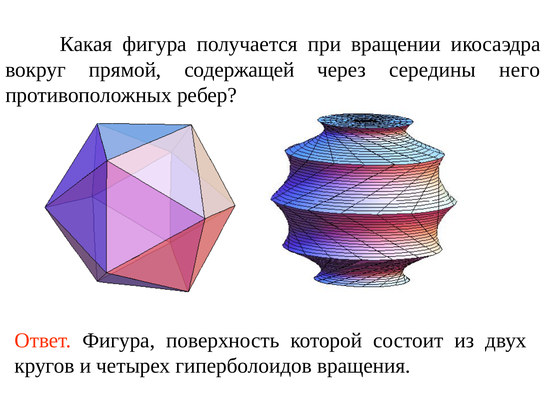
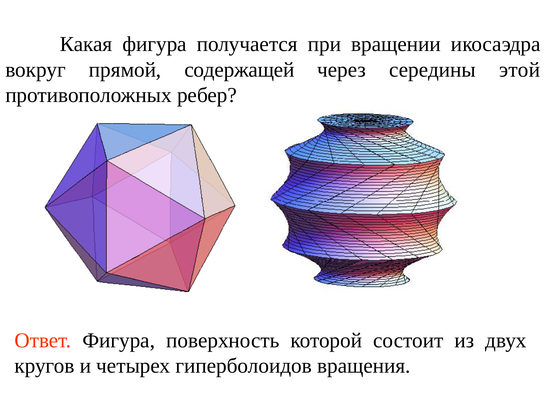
него: него -> этой (520, 70)
